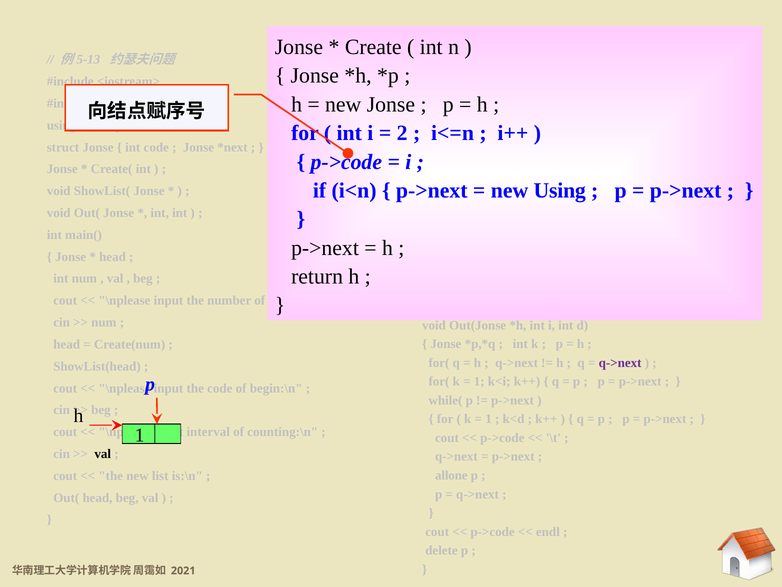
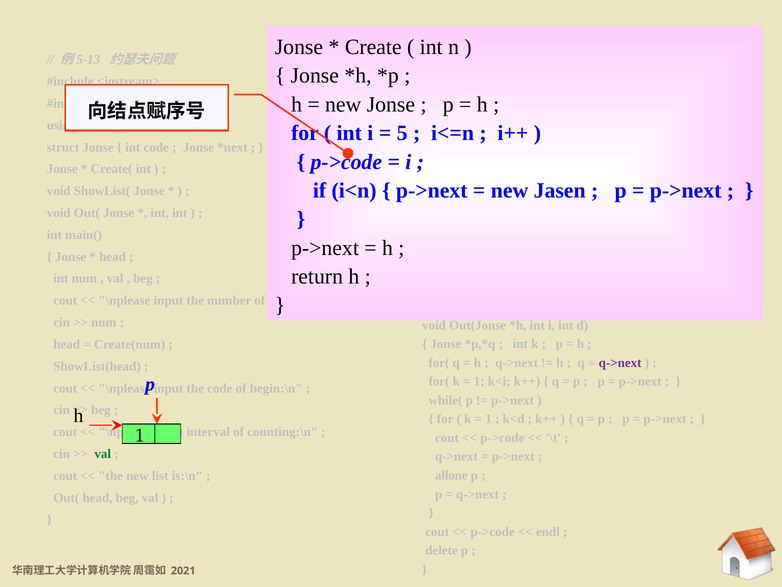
2: 2 -> 5 (402, 133)
new Using: Using -> Jasen (560, 190)
val colour: black -> green (103, 454)
